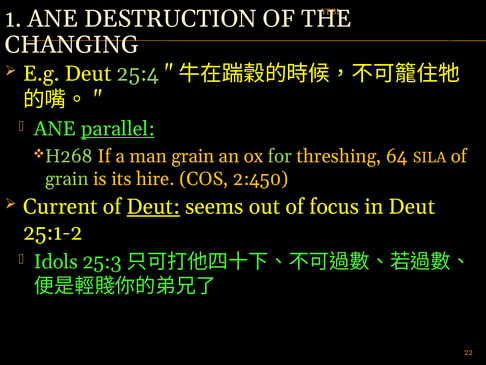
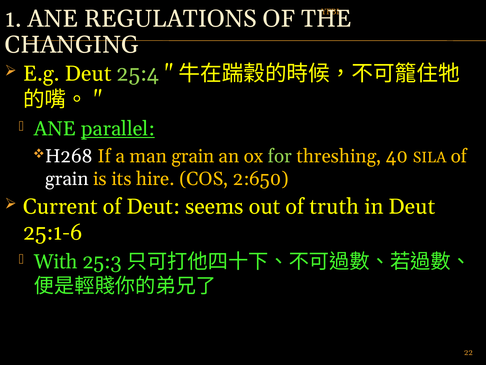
DESTRUCTION: DESTRUCTION -> REGULATIONS (171, 19)
H268 colour: light green -> white (69, 156)
64: 64 -> 40 (397, 156)
grain colour: light green -> white (67, 179)
2:450: 2:450 -> 2:650 (261, 179)
Deut underline: present -> none (153, 207)
focus: focus -> truth (334, 207)
25:1-2: 25:1-2 -> 25:1-6 (53, 232)
Idols: Idols -> With (56, 262)
